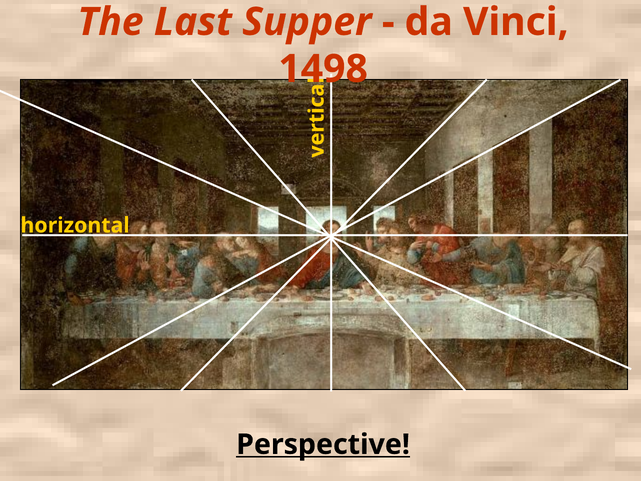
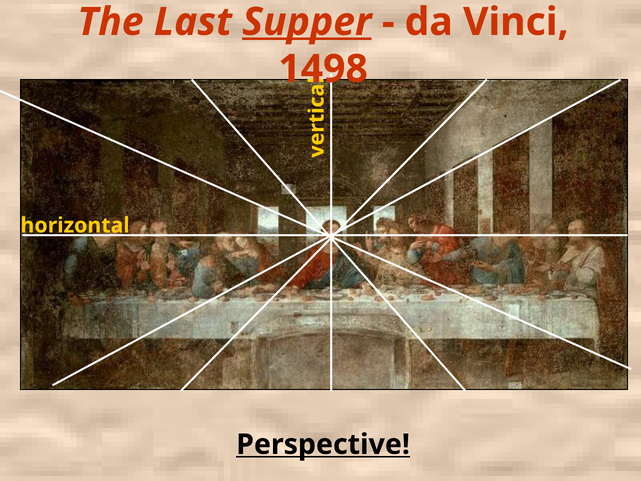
Supper underline: none -> present (307, 22)
